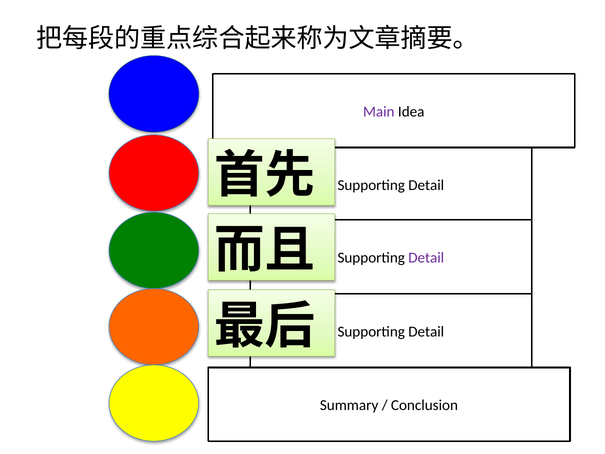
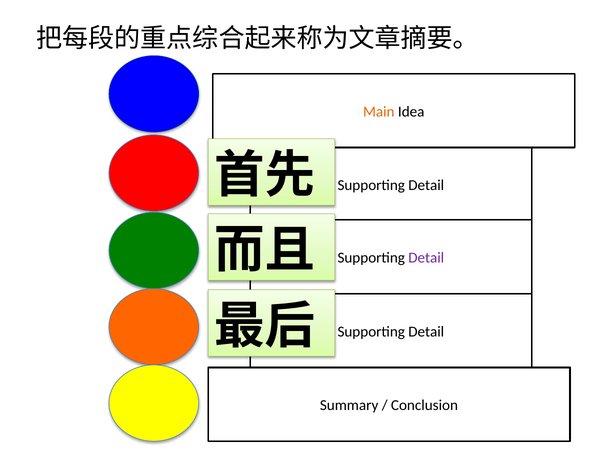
Main colour: purple -> orange (379, 112)
